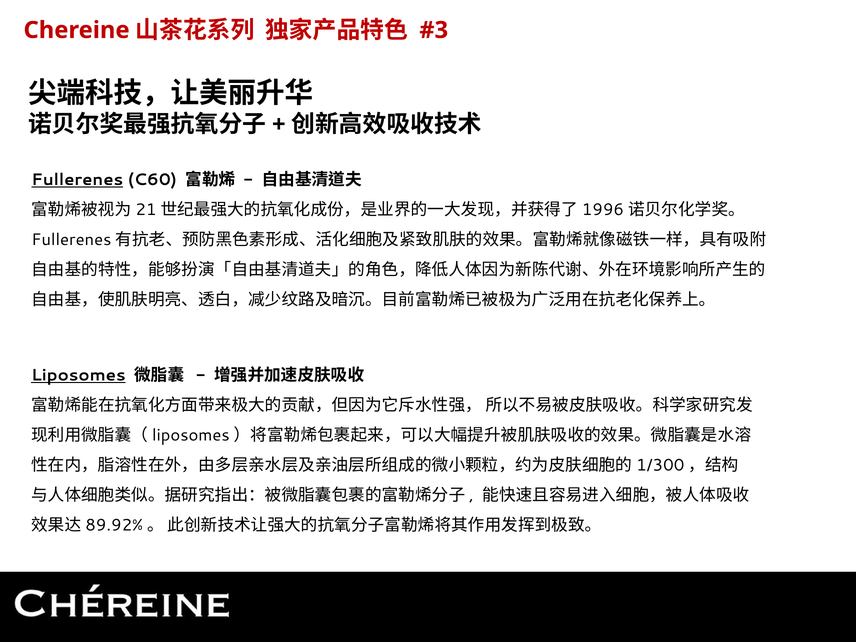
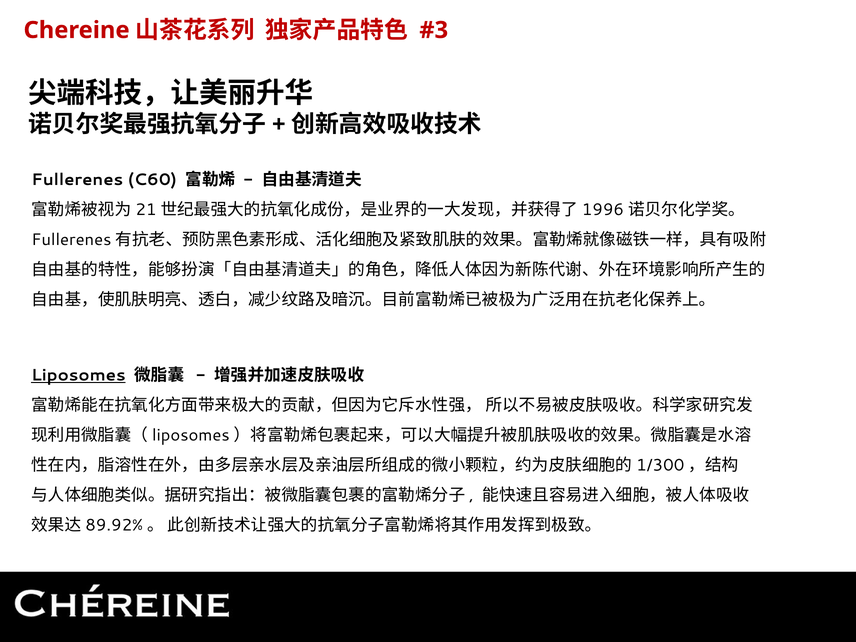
Fullerenes underline: present -> none (77, 180)
